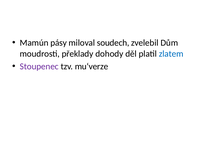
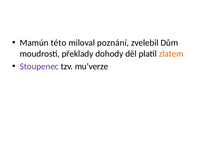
pásy: pásy -> této (58, 43)
soudech: soudech -> poznání (113, 43)
zlatem colour: blue -> orange (171, 53)
